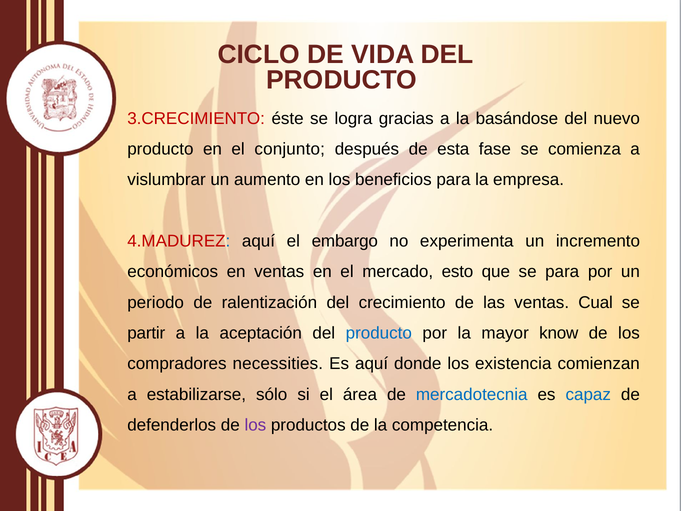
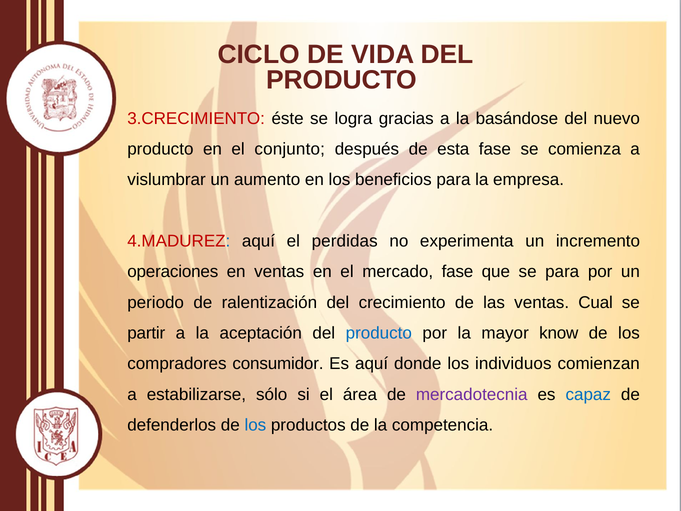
embargo: embargo -> perdidas (345, 241)
económicos: económicos -> operaciones (173, 272)
mercado esto: esto -> fase (458, 272)
necessities: necessities -> consumidor (278, 364)
existencia: existencia -> individuos (513, 364)
mercadotecnia colour: blue -> purple (472, 394)
los colour: purple -> blue (255, 425)
